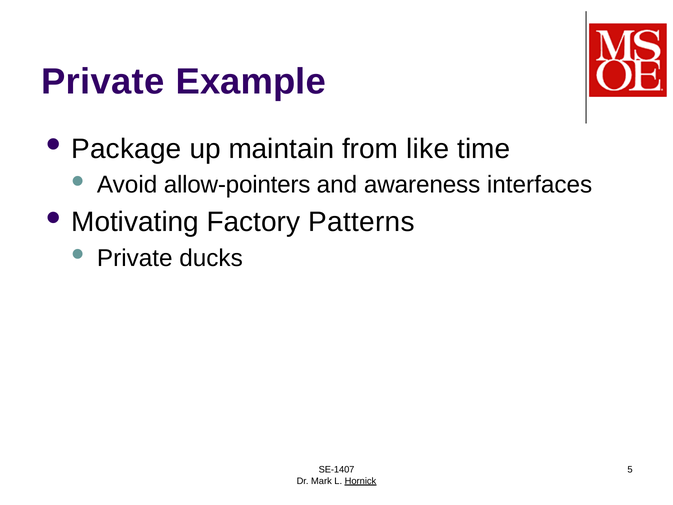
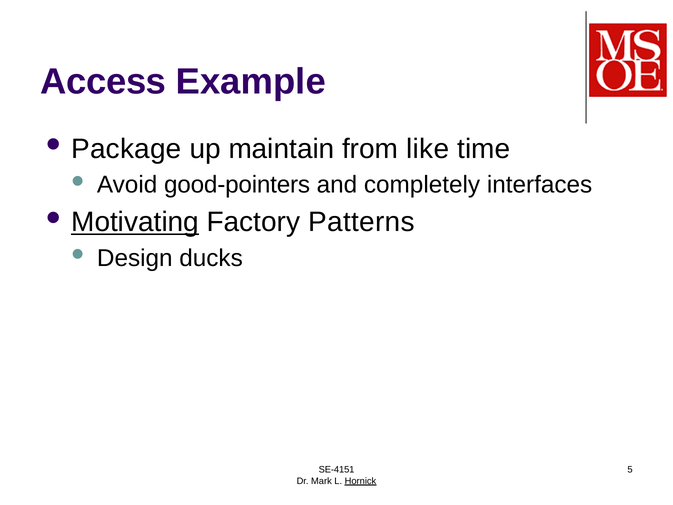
Private: Private -> Access (103, 82)
allow-pointers: allow-pointers -> good-pointers (237, 185)
awareness: awareness -> completely (422, 185)
Motivating underline: none -> present (135, 222)
Private: Private -> Design (135, 258)
SE-1407: SE-1407 -> SE-4151 (337, 470)
